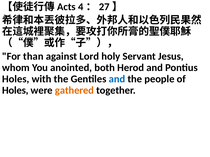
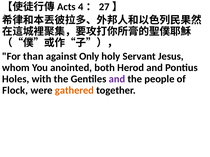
Lord: Lord -> Only (89, 56)
and colour: blue -> purple (117, 79)
Holes: Holes -> Flock (15, 91)
